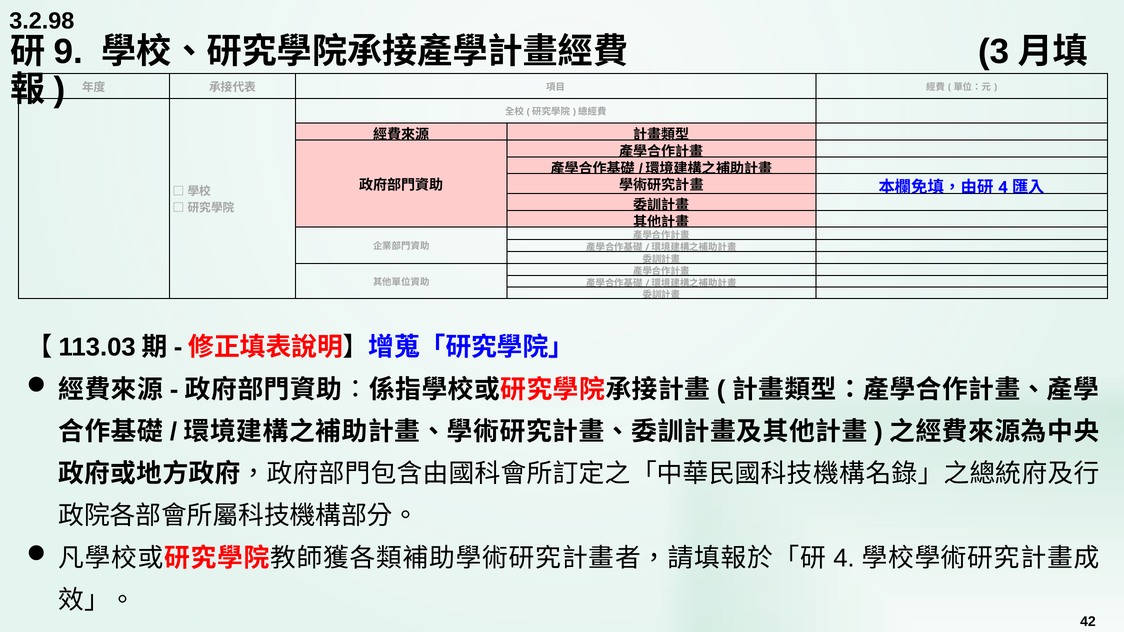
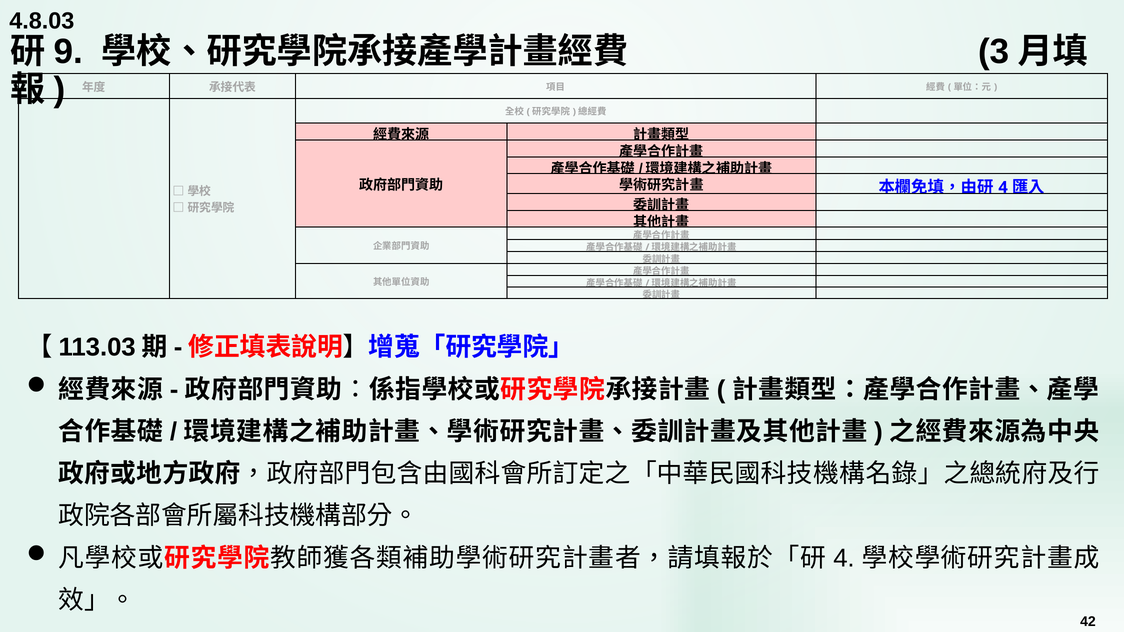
3.2.98: 3.2.98 -> 4.8.03 (42, 21)
